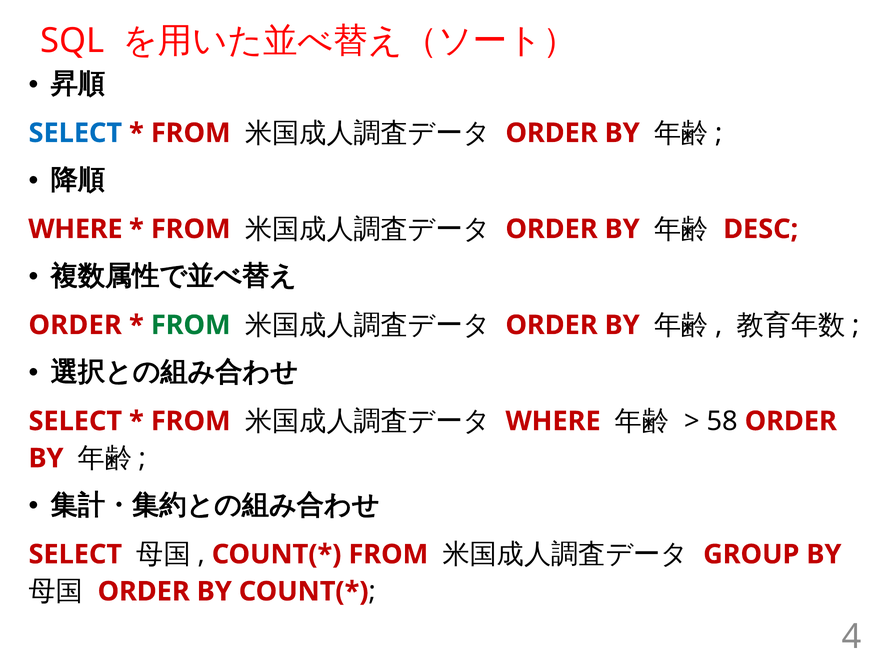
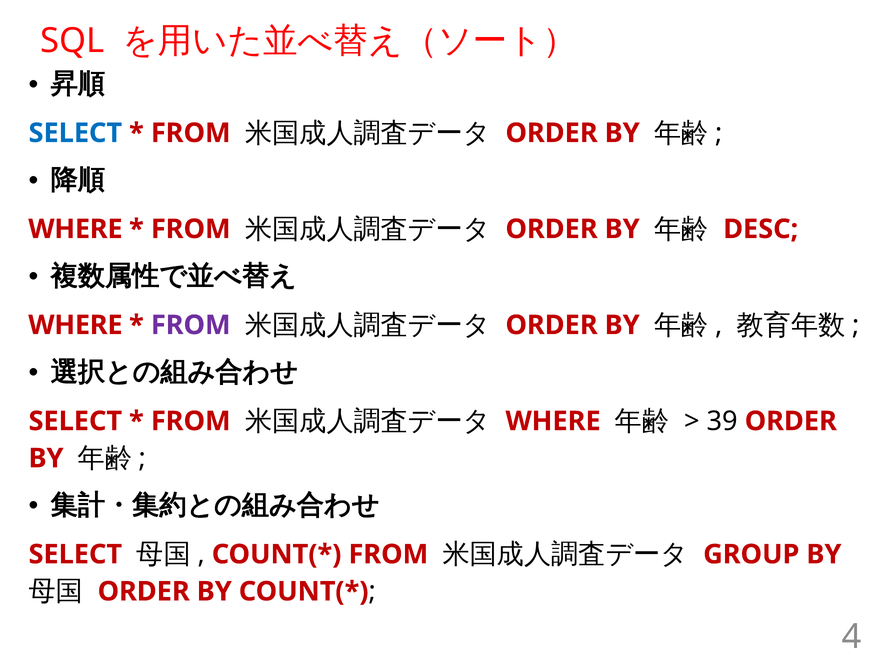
ORDER: ORDER -> WHERE (75, 325)
FROM colour: green -> purple (191, 325)
58: 58 -> 39 (722, 421)
